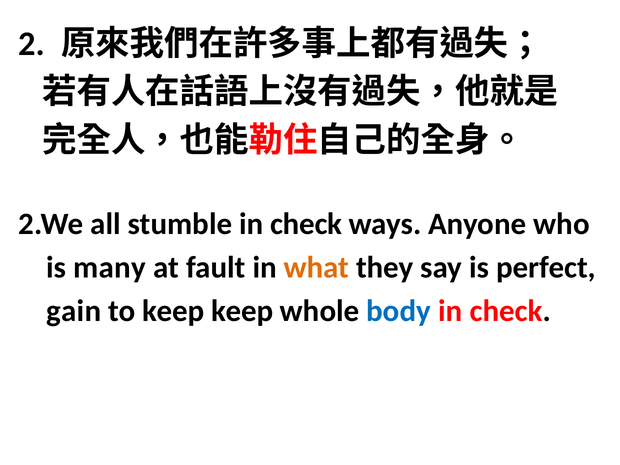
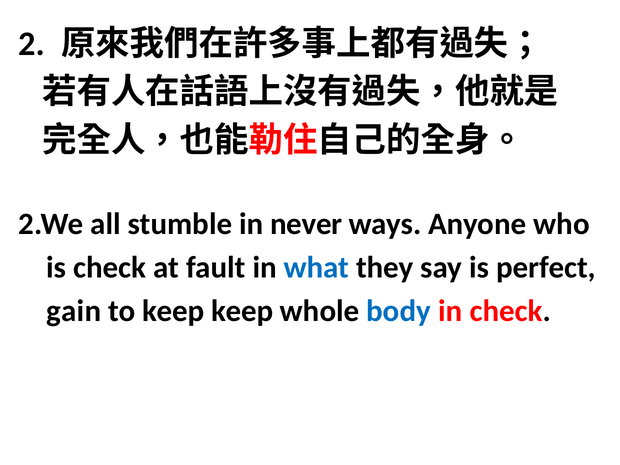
stumble in check: check -> never (306, 224)
is many: many -> check (110, 267)
what colour: orange -> blue (316, 267)
